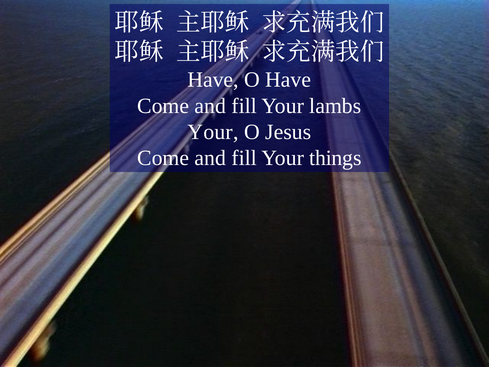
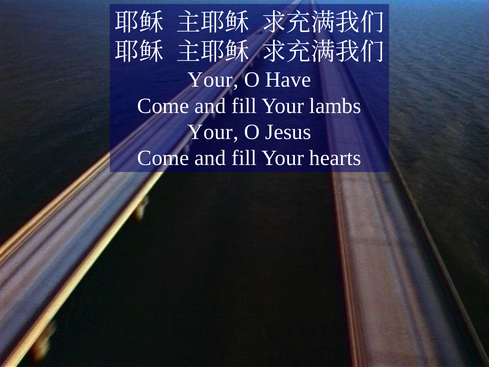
Have: Have -> Your (213, 80)
things: things -> hearts (335, 158)
